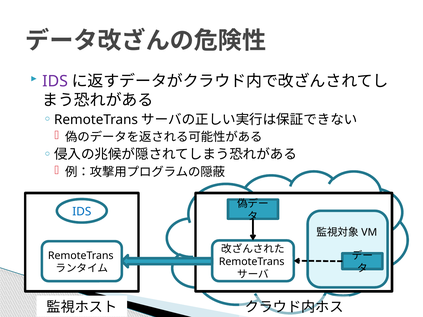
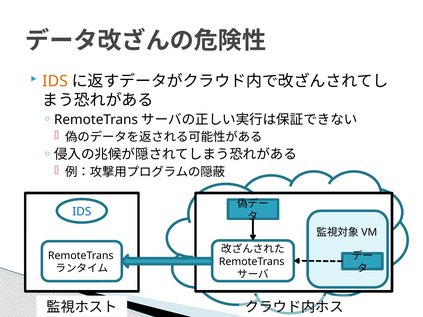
IDS colour: purple -> orange (55, 81)
